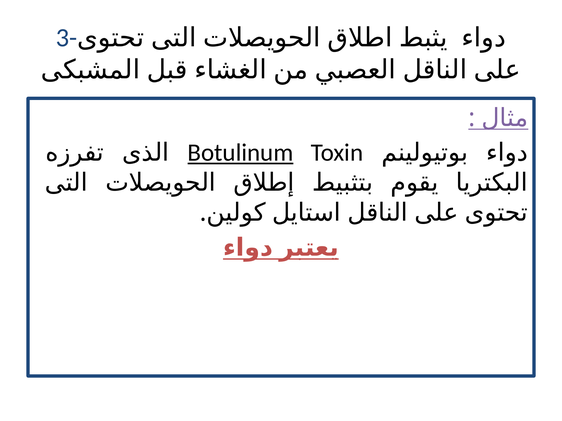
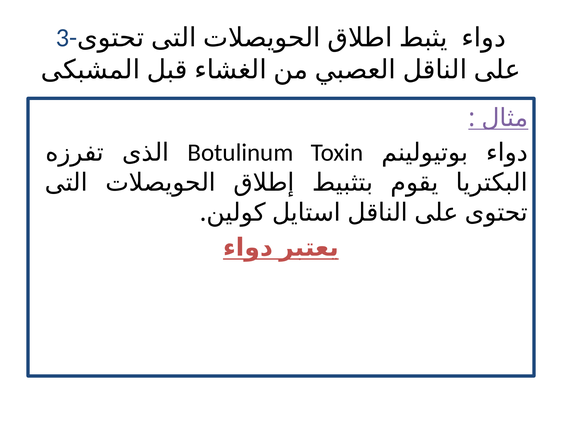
Botulinum underline: present -> none (240, 153)
